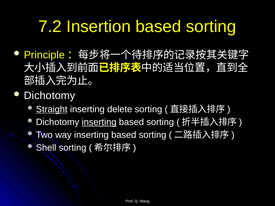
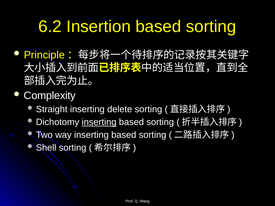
7.2: 7.2 -> 6.2 (50, 27)
Dichotomy: Dichotomy -> Complexity (50, 96)
Straight underline: present -> none (52, 109)
